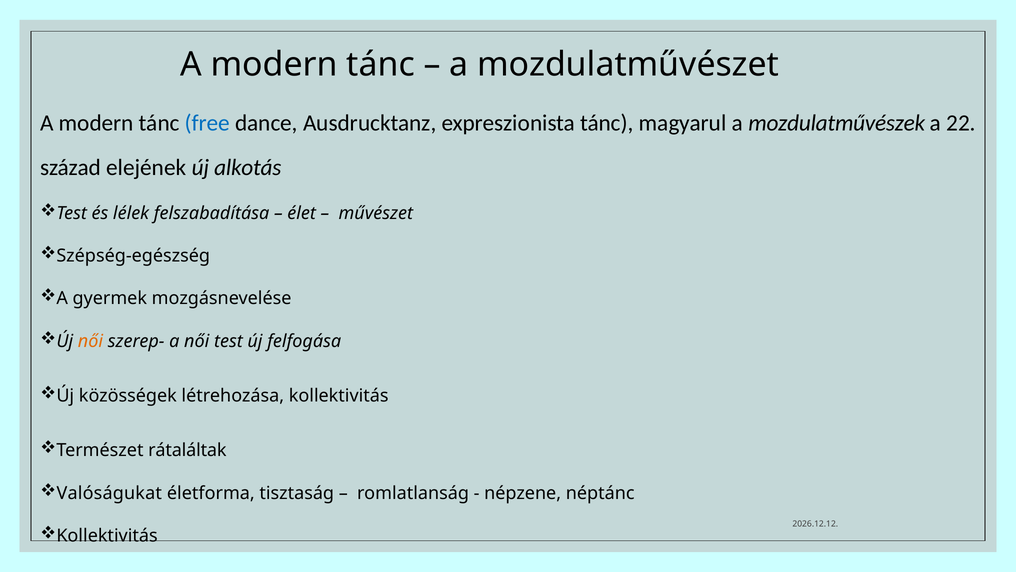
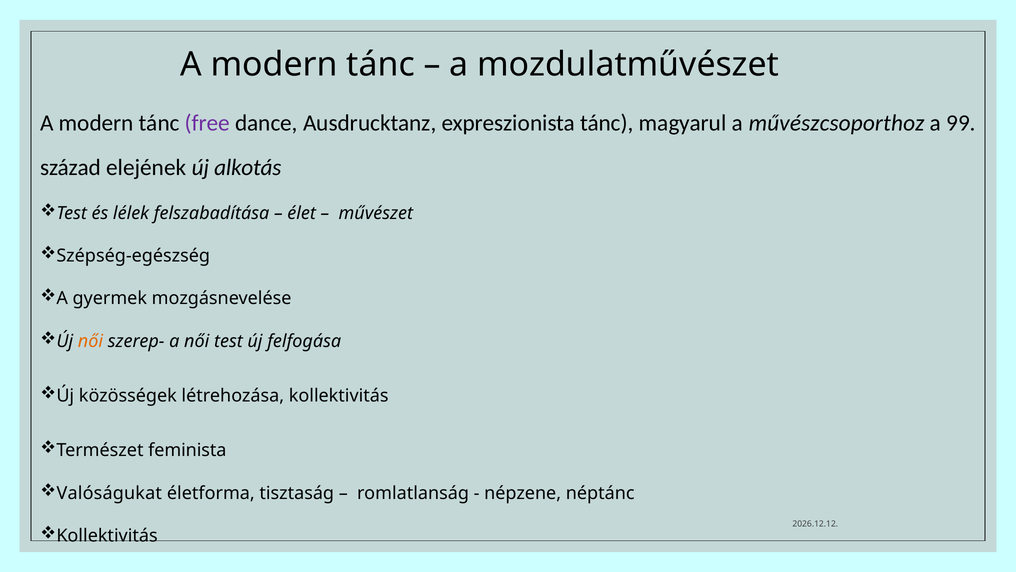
free colour: blue -> purple (207, 123)
mozdulatművészek: mozdulatművészek -> művészcsoporthoz (837, 123)
22: 22 -> 99 (961, 123)
rátaláltak: rátaláltak -> feminista (187, 450)
